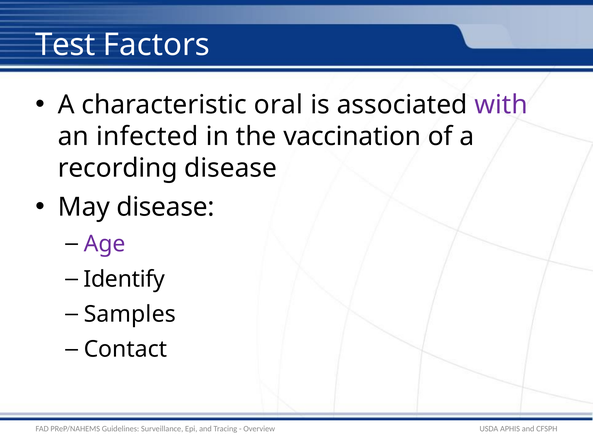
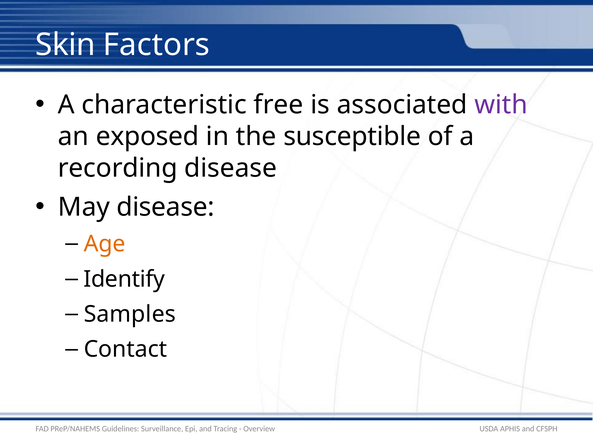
Test: Test -> Skin (65, 45)
oral: oral -> free (279, 105)
infected: infected -> exposed (147, 136)
vaccination: vaccination -> susceptible (352, 136)
Age colour: purple -> orange (105, 244)
